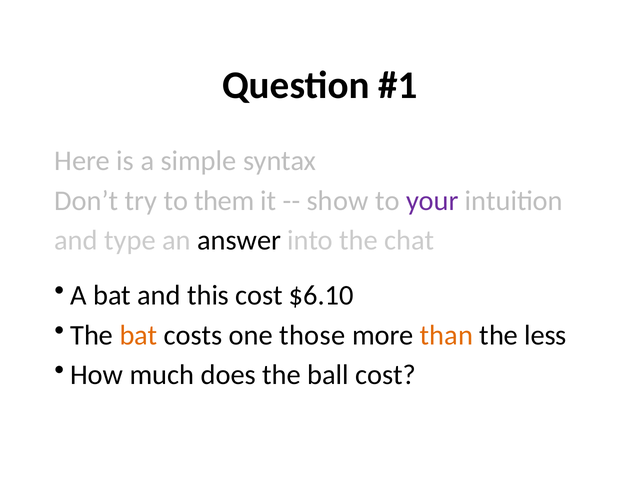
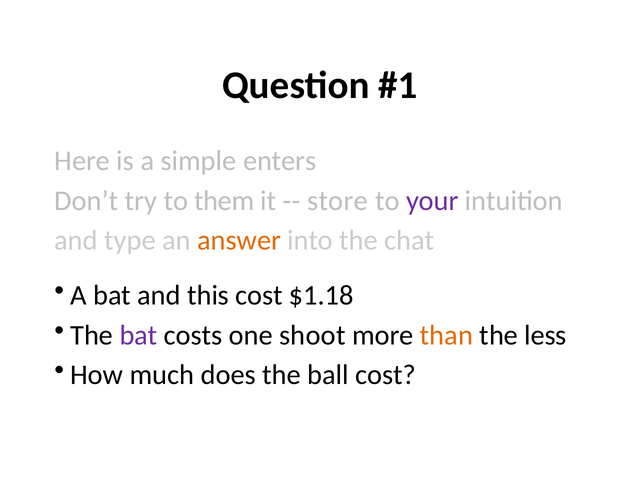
syntax: syntax -> enters (280, 161)
show: show -> store (338, 201)
answer colour: black -> orange (239, 241)
$6.10: $6.10 -> $1.18 (321, 295)
bat colour: orange -> purple (138, 335)
those: those -> shoot (312, 335)
